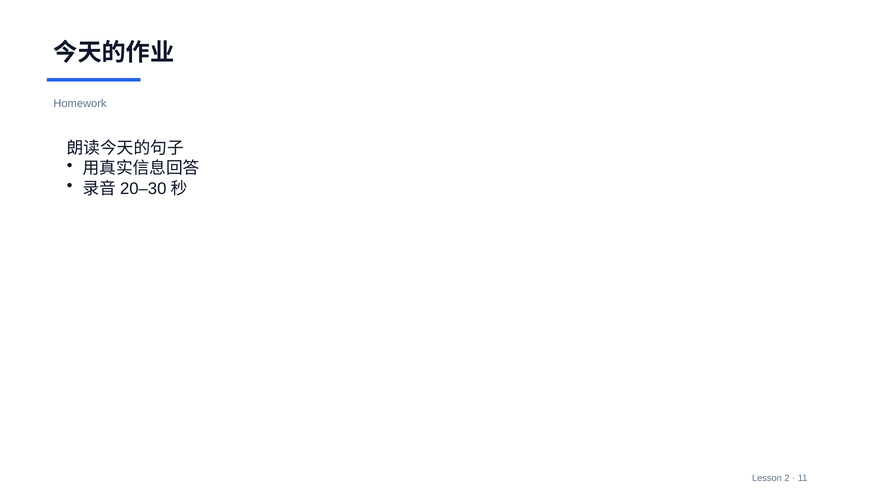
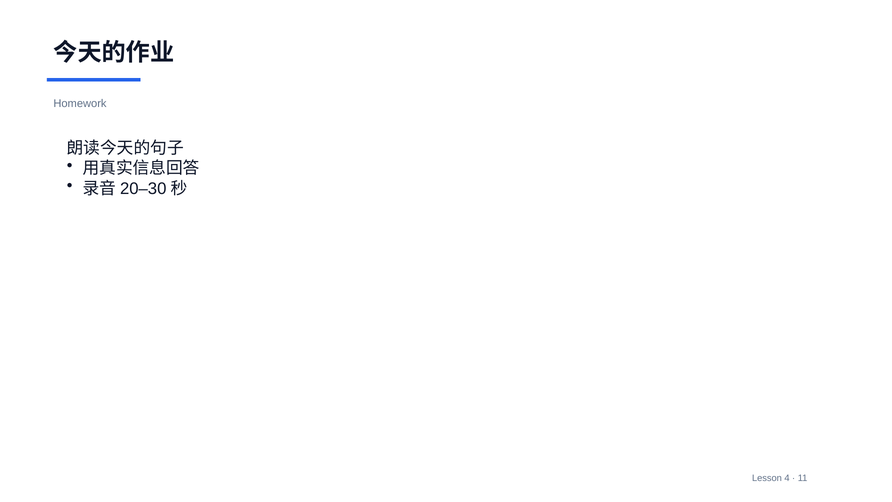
2: 2 -> 4 (787, 478)
